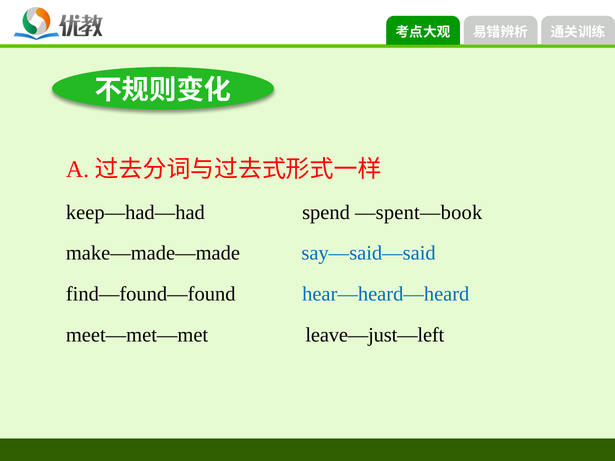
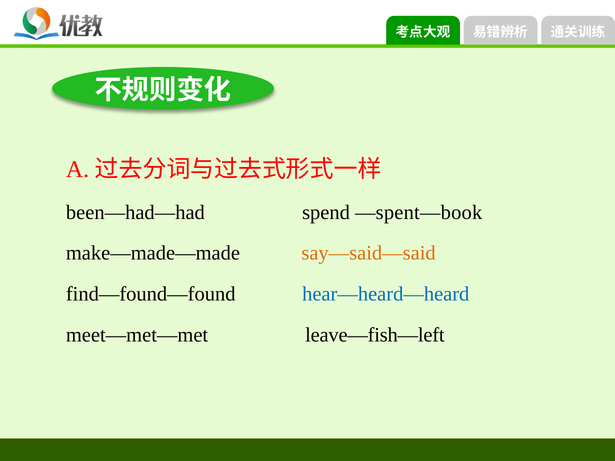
keep—had—had: keep—had—had -> been—had—had (135, 212)
say—said—said colour: blue -> orange (369, 253)
leave—just—left: leave—just—left -> leave—fish—left (375, 335)
